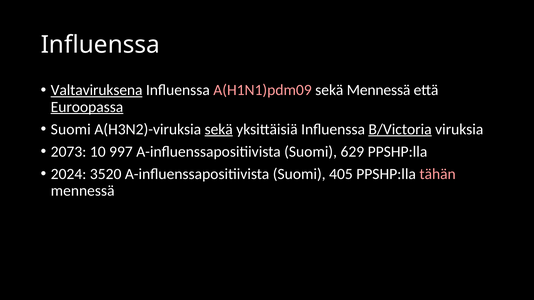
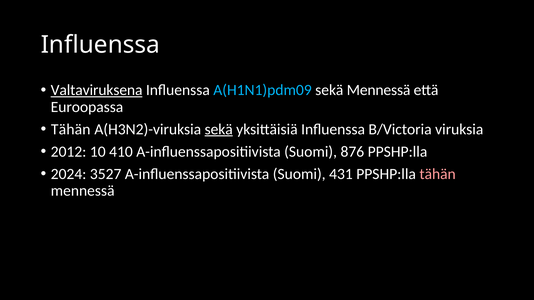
A(H1N1)pdm09 colour: pink -> light blue (263, 90)
Euroopassa underline: present -> none (87, 107)
Suomi: Suomi -> Tähän (71, 129)
B/Victoria underline: present -> none (400, 129)
2073: 2073 -> 2012 (69, 152)
997: 997 -> 410 (121, 152)
629: 629 -> 876 (352, 152)
3520: 3520 -> 3527 (106, 174)
405: 405 -> 431 (341, 174)
